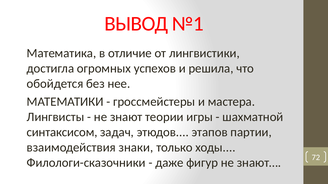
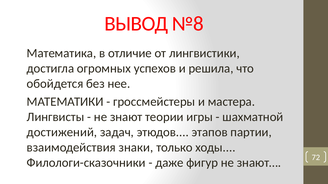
№1: №1 -> №8 (188, 24)
синтаксисом: синтаксисом -> достижений (62, 132)
